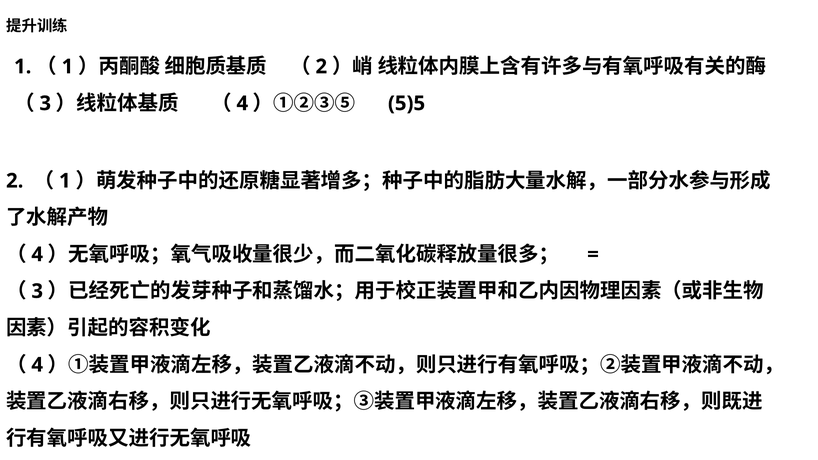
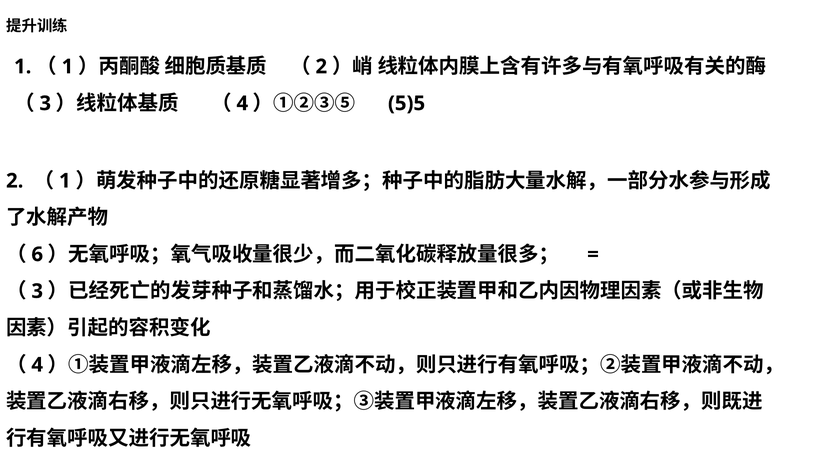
4: 4 -> 6 (37, 254)
